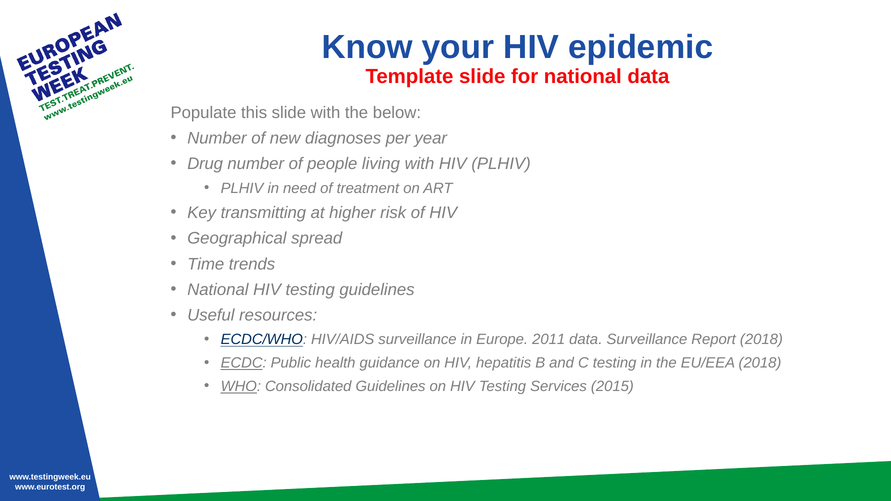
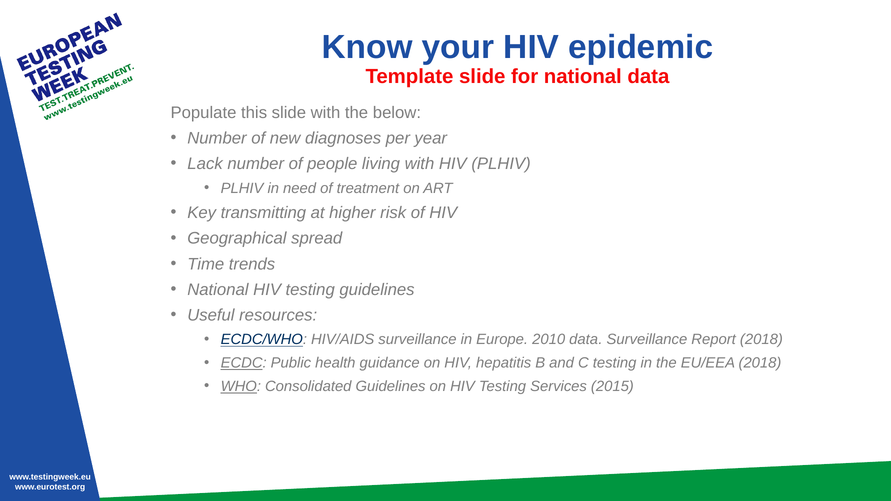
Drug: Drug -> Lack (205, 164)
2011: 2011 -> 2010 (549, 340)
